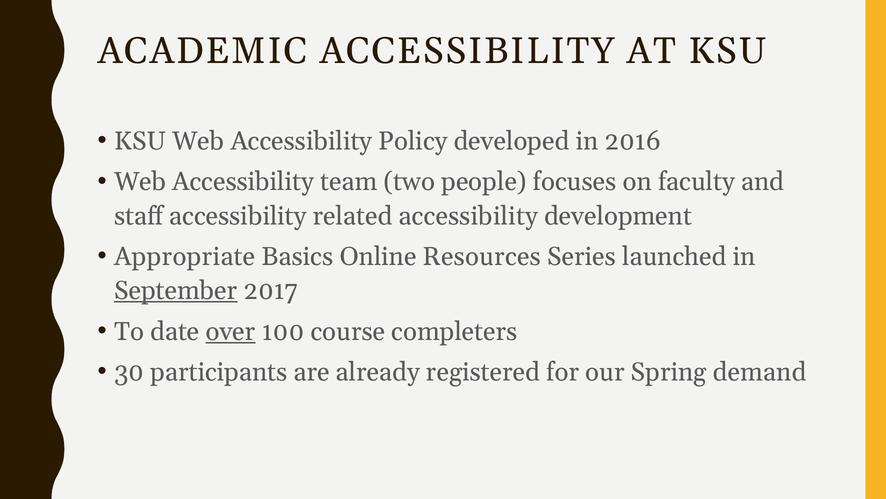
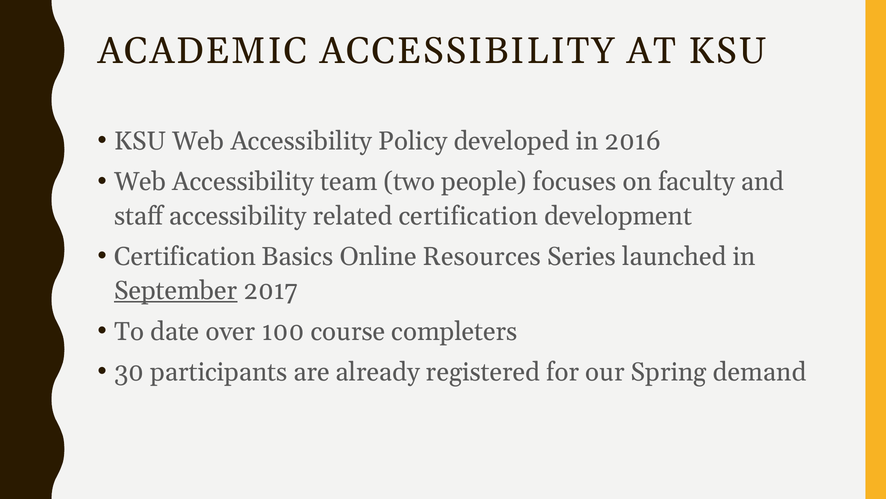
related accessibility: accessibility -> certification (468, 216)
Appropriate: Appropriate -> Certification (185, 256)
over underline: present -> none (231, 331)
